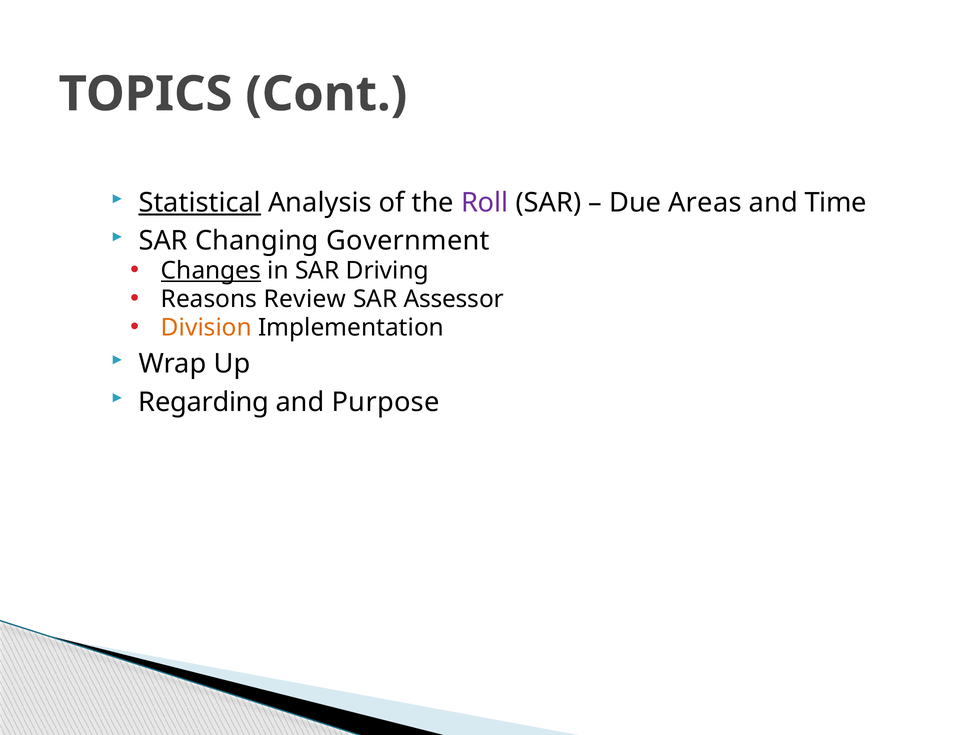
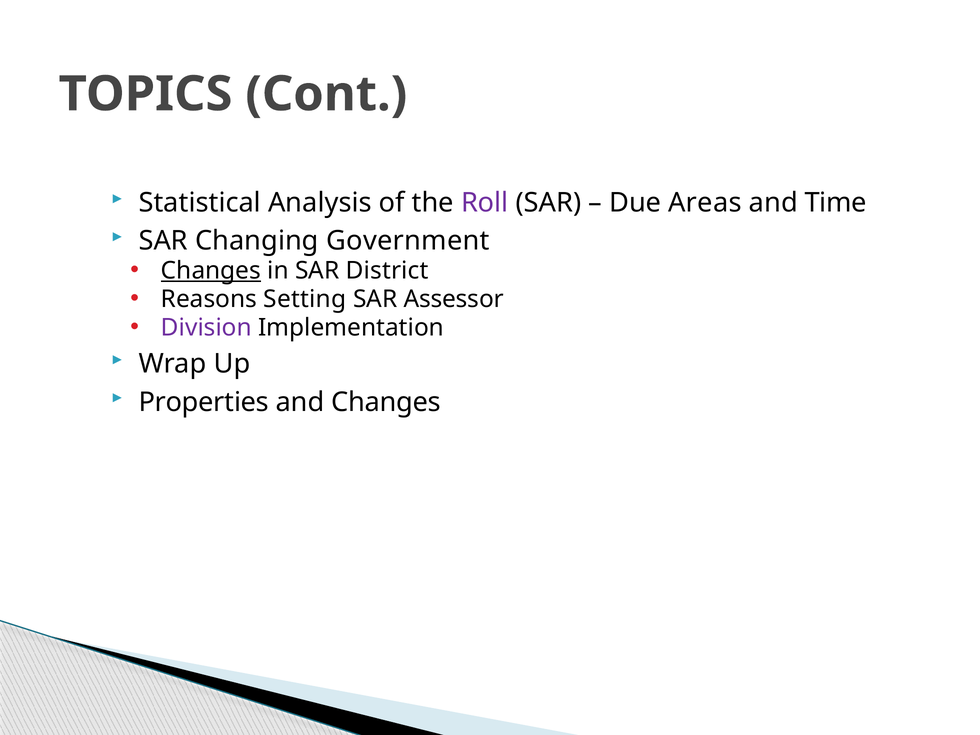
Statistical underline: present -> none (200, 203)
Driving: Driving -> District (387, 271)
Review: Review -> Setting (305, 299)
Division colour: orange -> purple (206, 327)
Regarding: Regarding -> Properties (204, 402)
and Purpose: Purpose -> Changes (386, 402)
